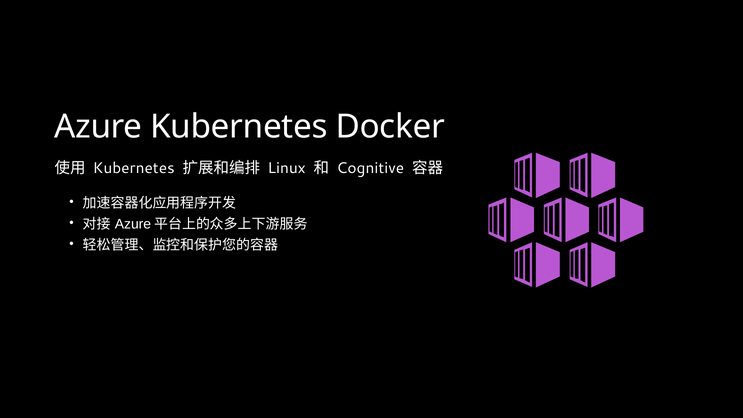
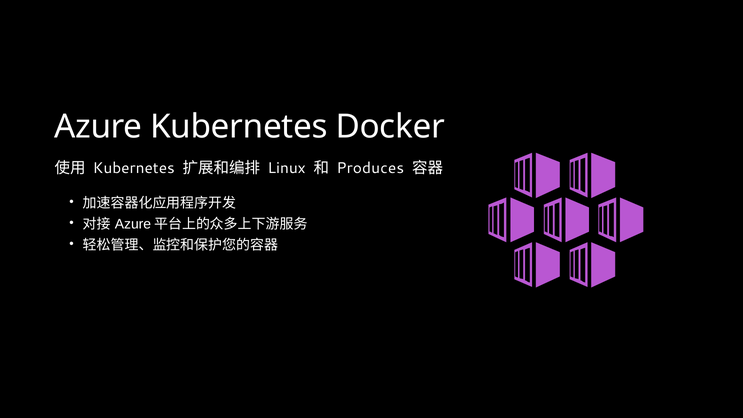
Cognitive: Cognitive -> Produces (370, 168)
